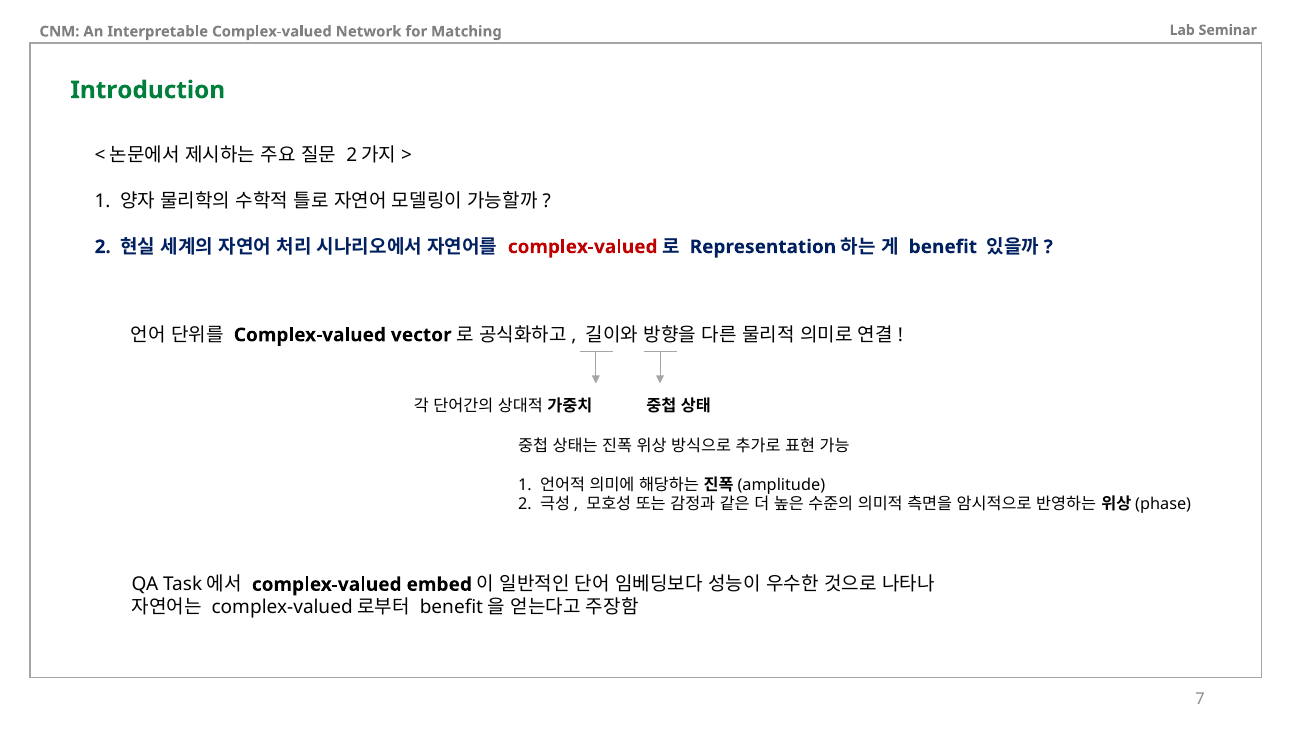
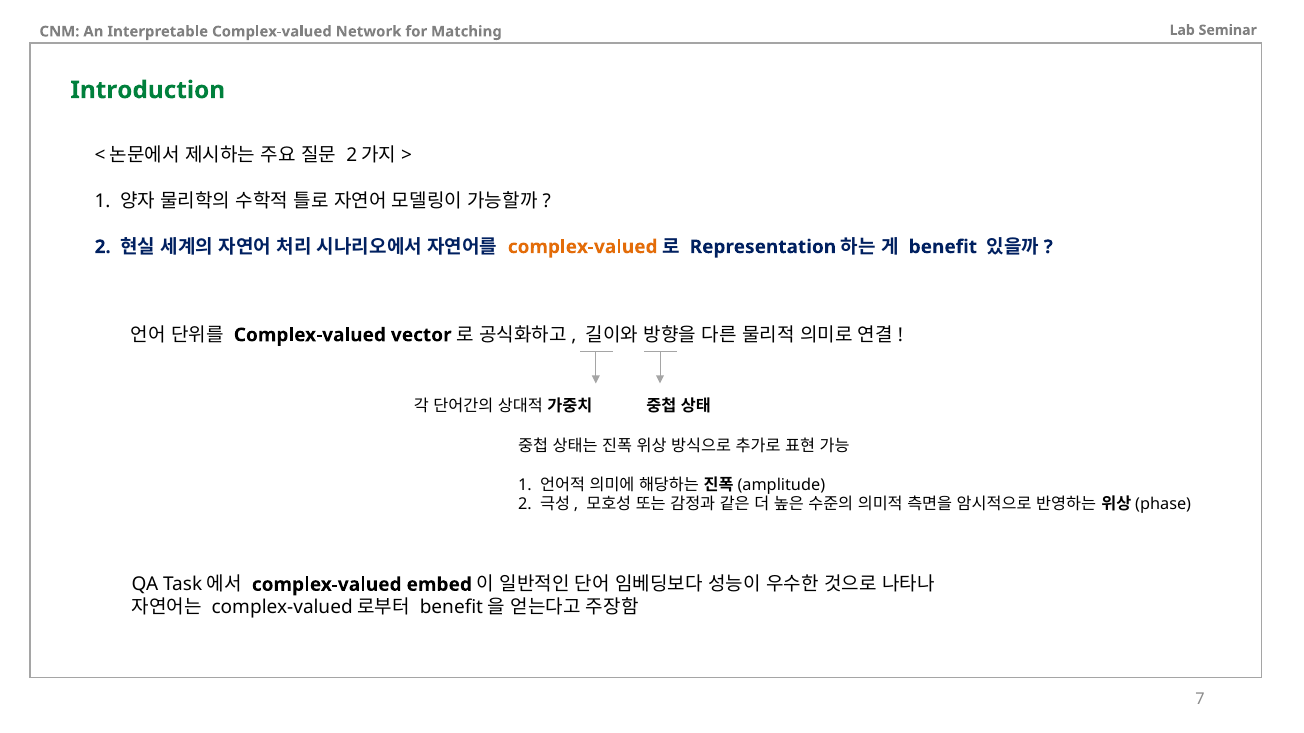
complex-valued colour: red -> orange (583, 247)
